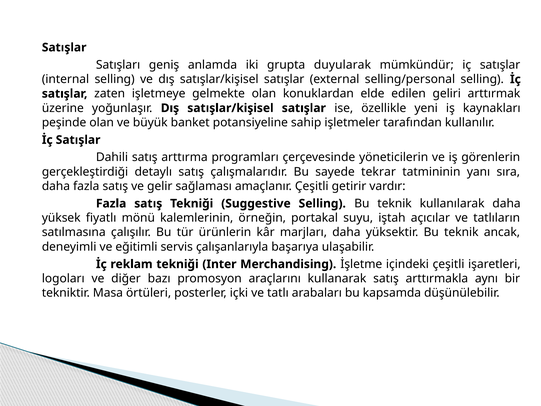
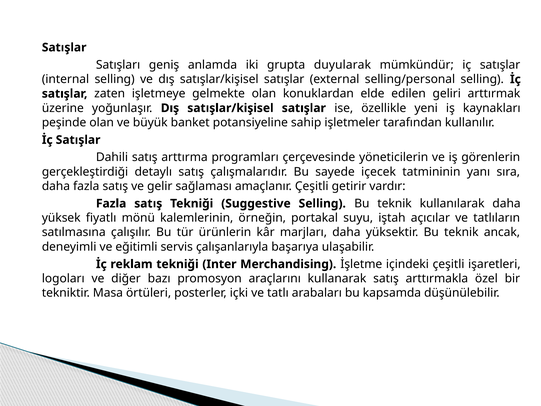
tekrar: tekrar -> içecek (379, 172)
aynı: aynı -> özel (486, 278)
